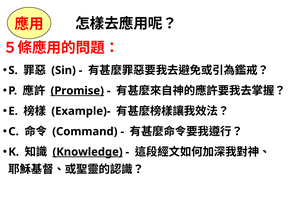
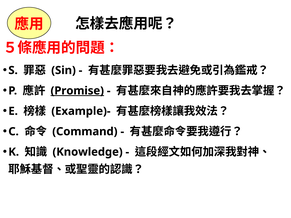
Knowledge underline: present -> none (88, 152)
